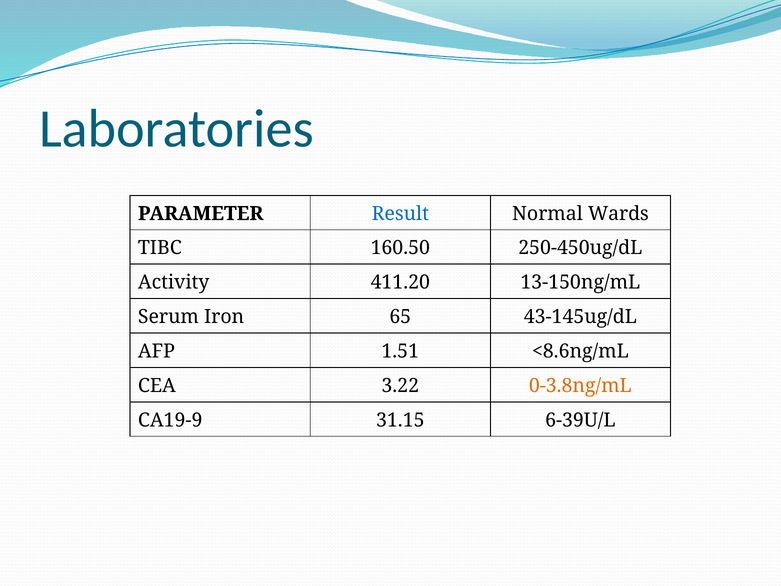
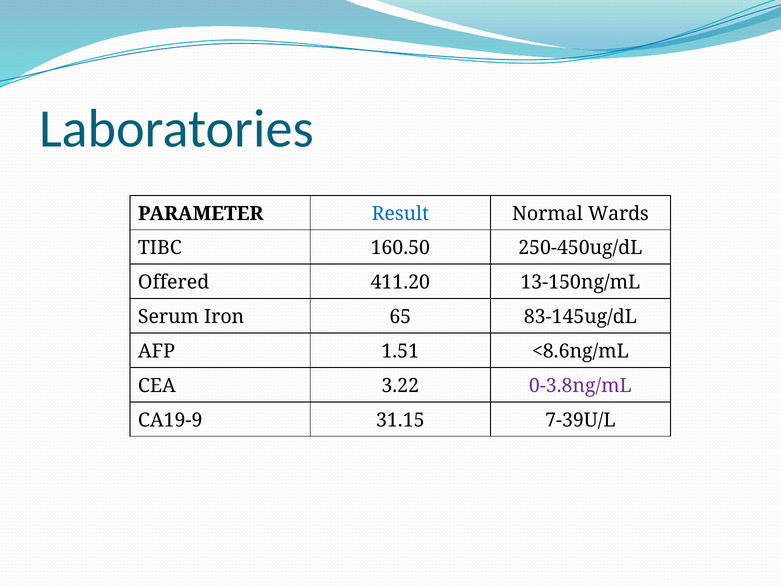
Activity: Activity -> Offered (174, 282)
43-145ug/dL: 43-145ug/dL -> 83-145ug/dL (580, 317)
0-3.8ng/mL colour: orange -> purple (580, 386)
6-39U/L: 6-39U/L -> 7-39U/L (580, 420)
